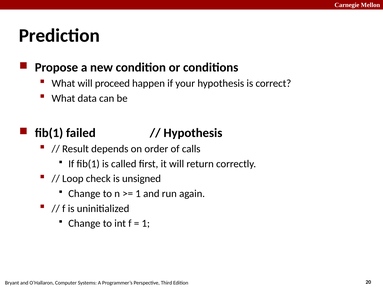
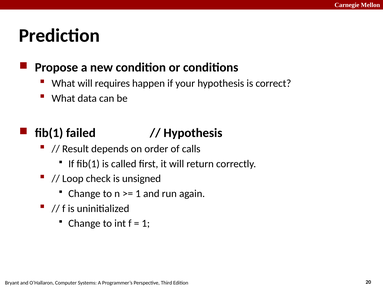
proceed: proceed -> requires (112, 84)
